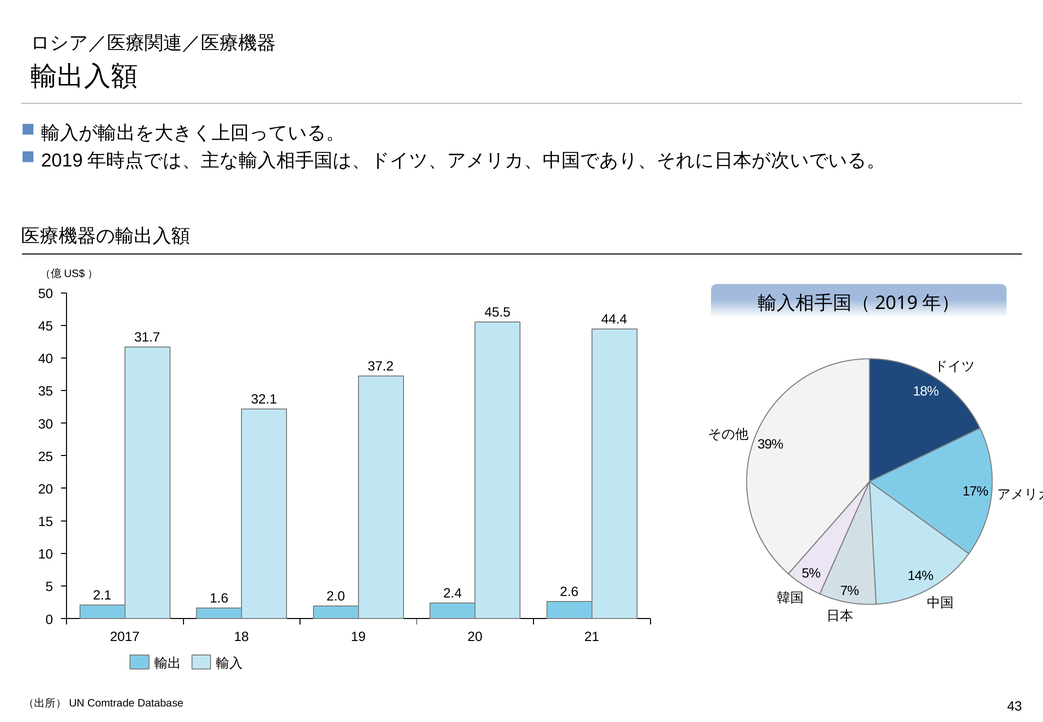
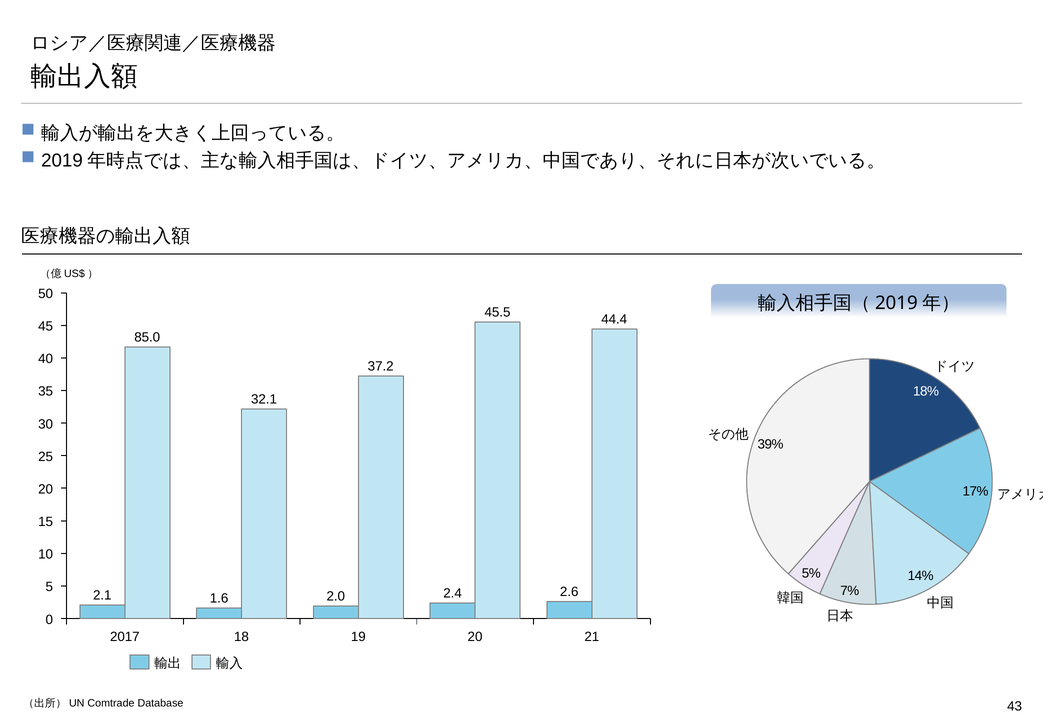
31.7: 31.7 -> 85.0 (147, 337)
